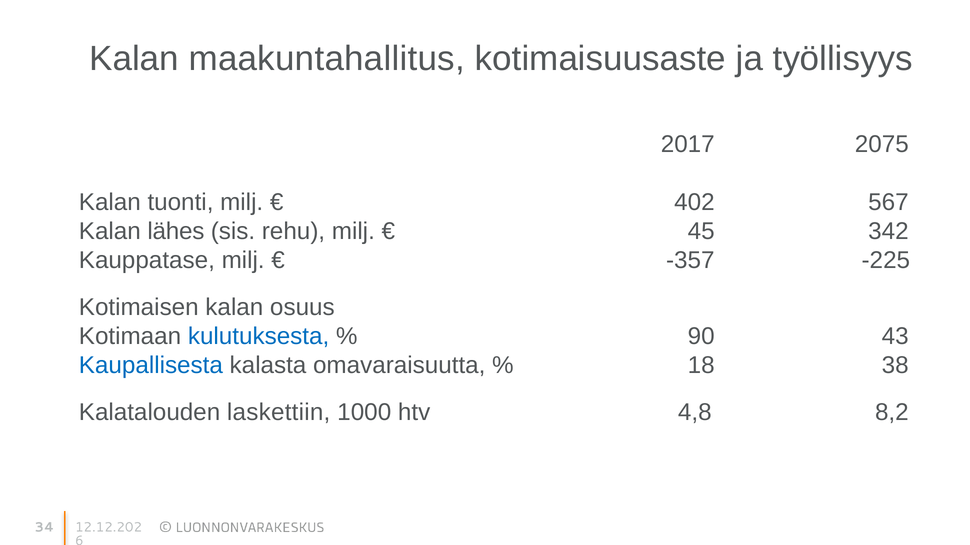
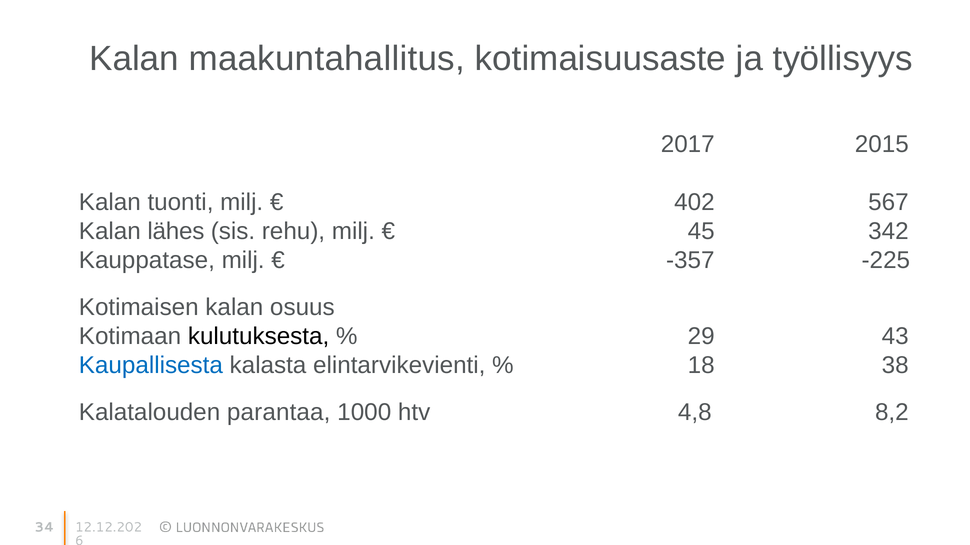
2075: 2075 -> 2015 (882, 144)
kulutuksesta colour: blue -> black (259, 337)
90: 90 -> 29 (701, 337)
omavaraisuutta: omavaraisuutta -> elintarvikevienti (399, 366)
laskettiin: laskettiin -> parantaa (279, 413)
